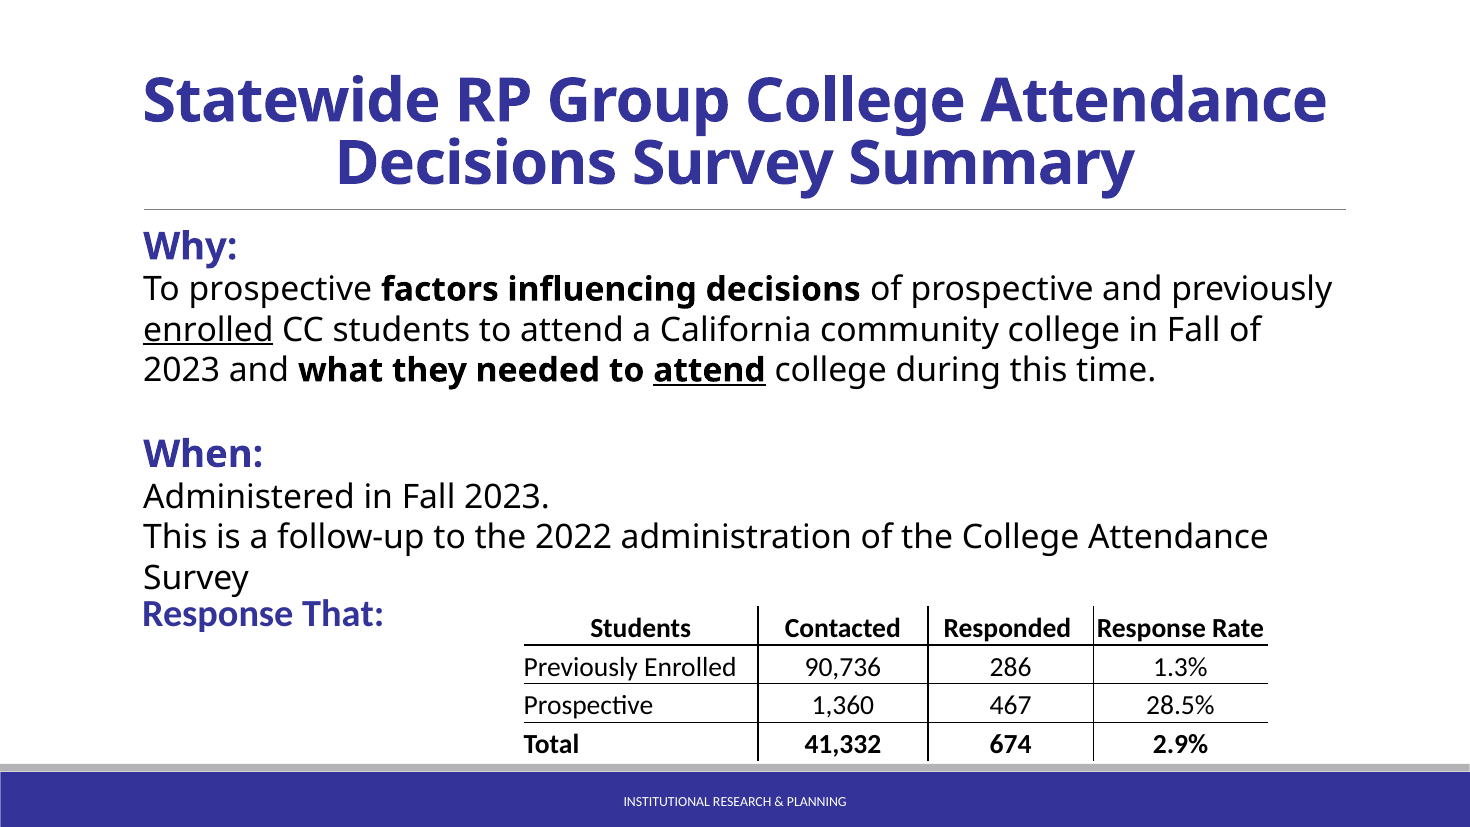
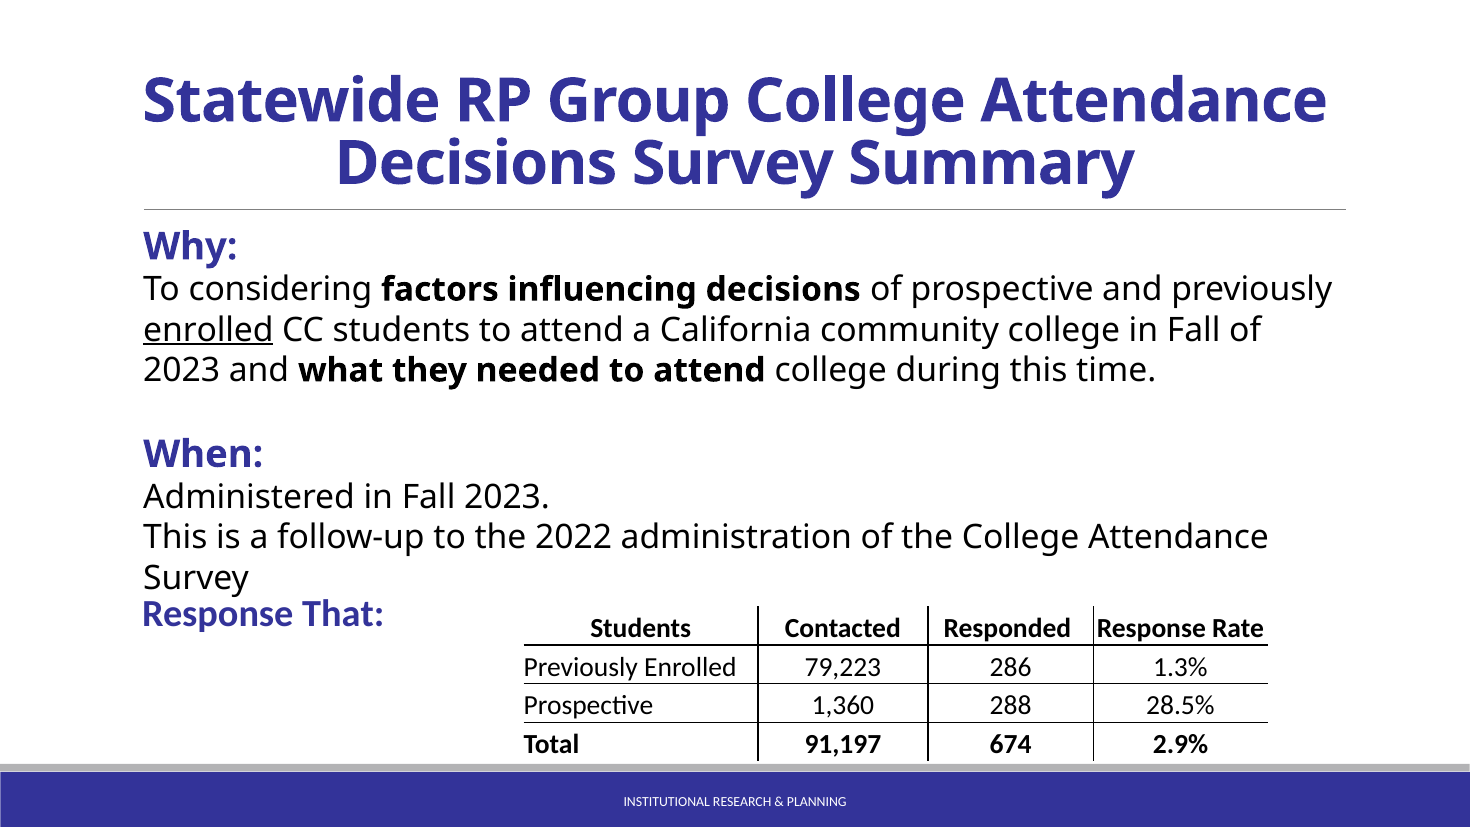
To prospective: prospective -> considering (281, 289)
attend underline: present -> none (709, 370)
90,736: 90,736 -> 79,223 (843, 667)
467: 467 -> 288 (1011, 706)
41,332: 41,332 -> 91,197 (843, 744)
